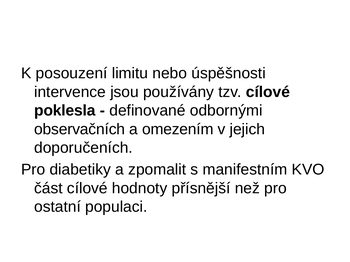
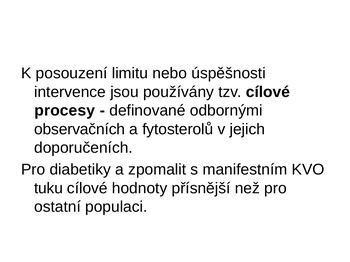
poklesla: poklesla -> procesy (65, 111)
omezením: omezením -> fytosterolů (178, 129)
část: část -> tuku (48, 189)
